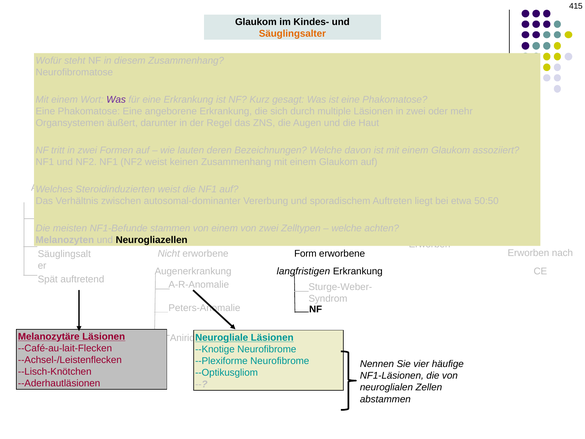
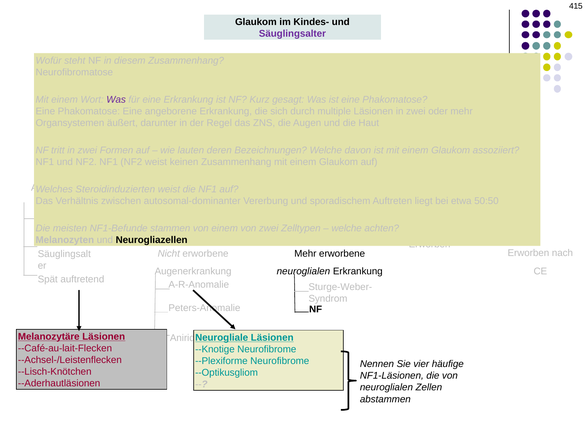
Säuglingsalter colour: orange -> purple (292, 34)
Form: Form -> Mehr (305, 254)
langfristigen: langfristigen -> neuroglialen (303, 271)
